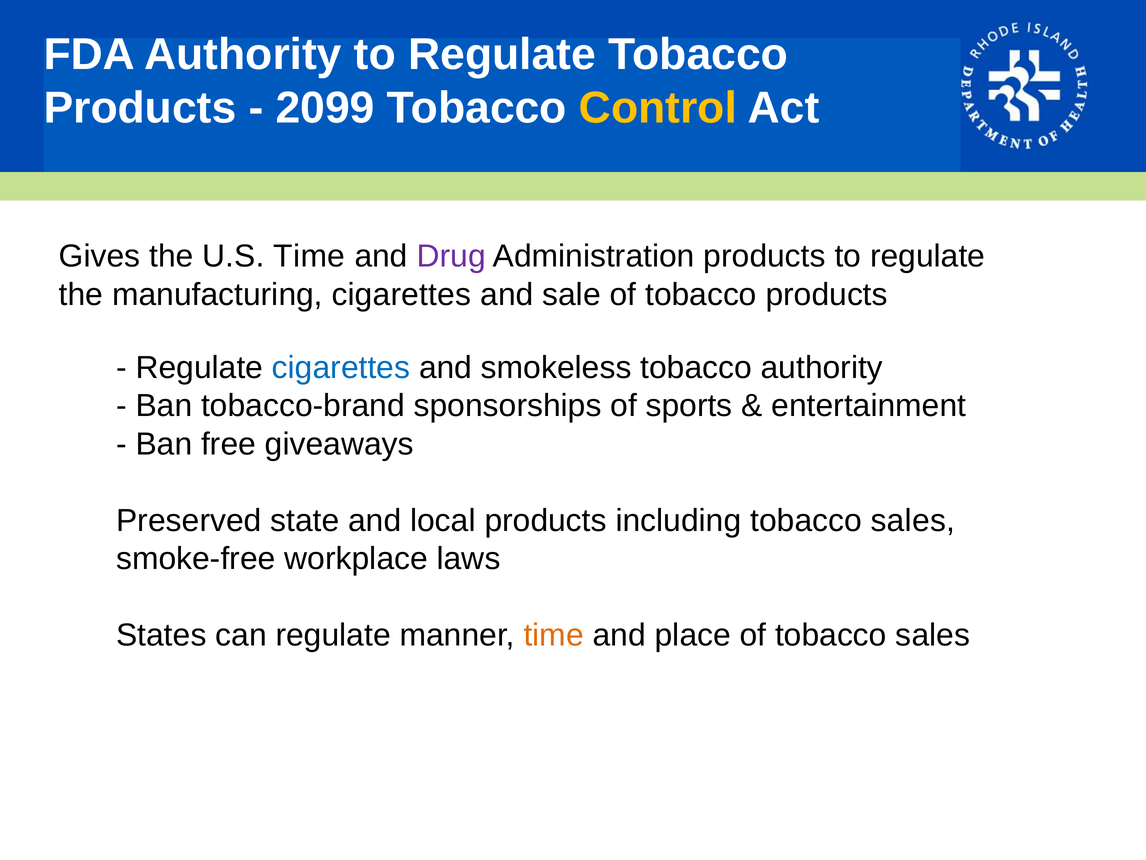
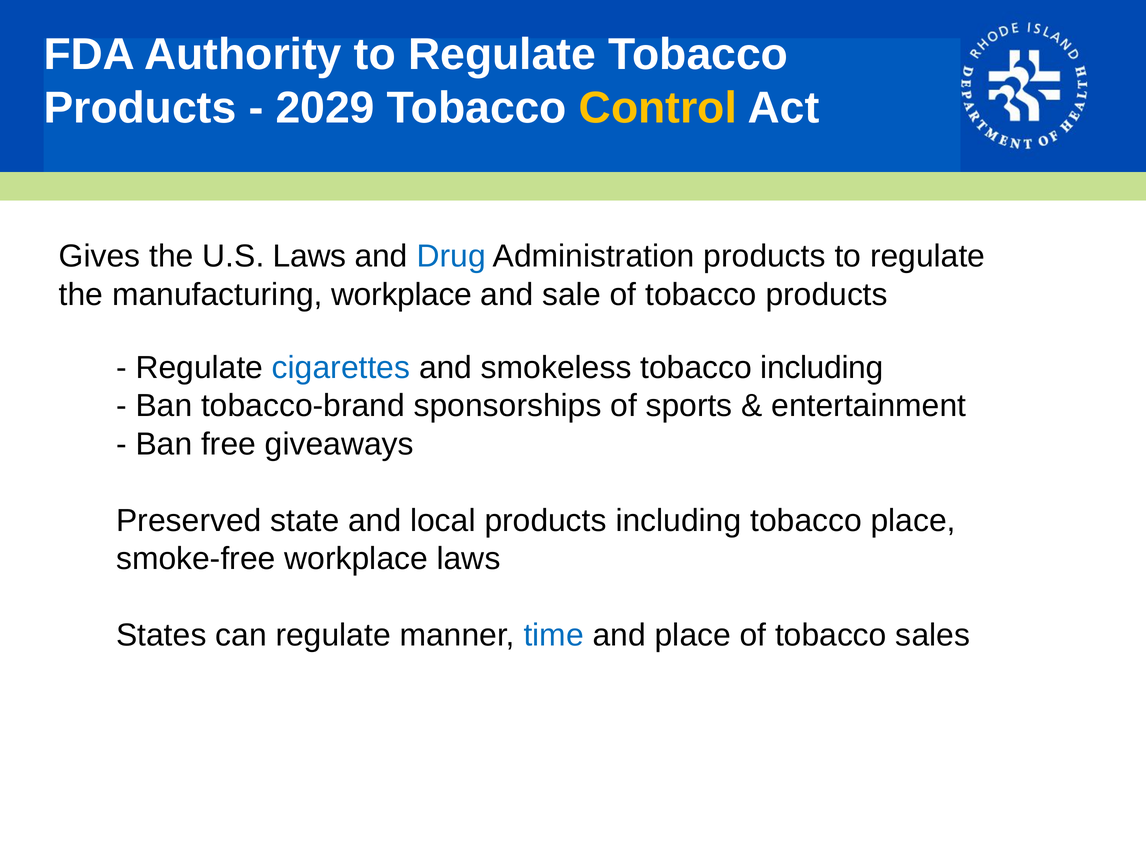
2099: 2099 -> 2029 (325, 108)
U.S Time: Time -> Laws (310, 256)
Drug colour: purple -> blue (451, 256)
manufacturing cigarettes: cigarettes -> workplace (402, 294)
tobacco authority: authority -> including (822, 367)
including tobacco sales: sales -> place (913, 520)
time colour: orange -> blue (554, 635)
